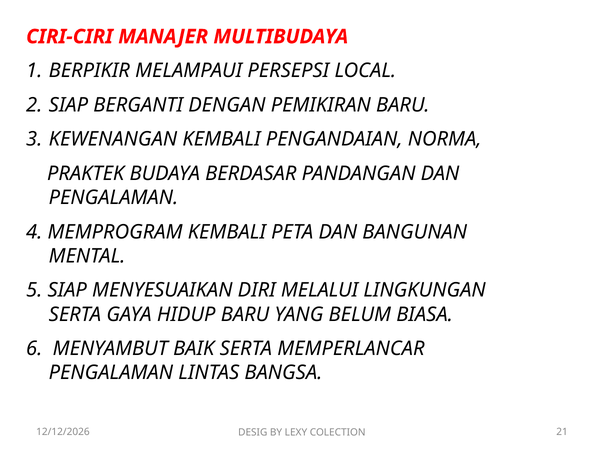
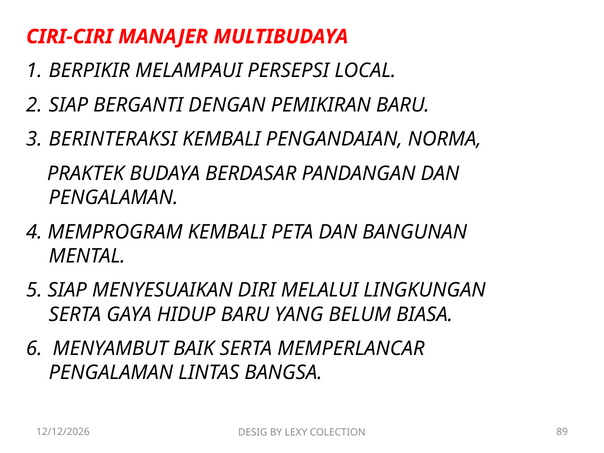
KEWENANGAN: KEWENANGAN -> BERINTERAKSI (113, 139)
21: 21 -> 89 (562, 432)
